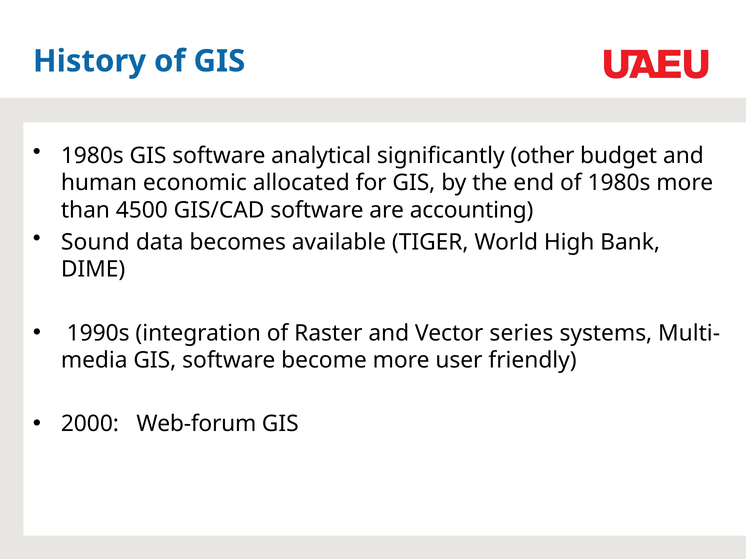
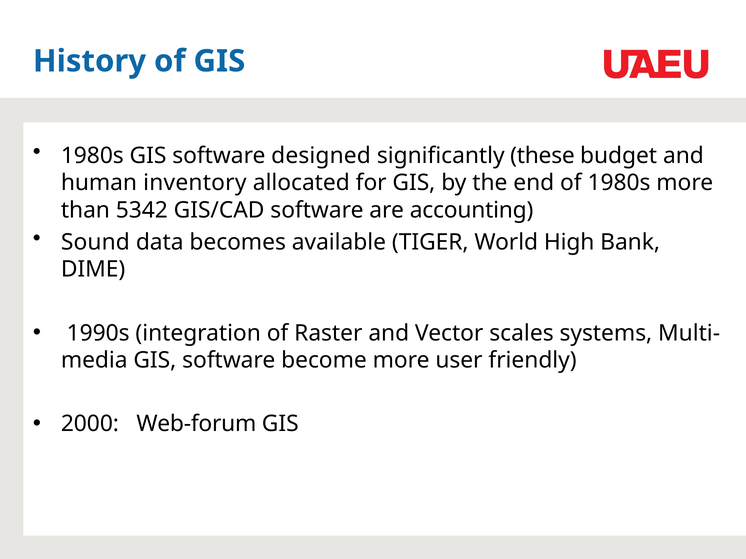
analytical: analytical -> designed (321, 156)
other: other -> these (542, 156)
economic: economic -> inventory (195, 183)
4500: 4500 -> 5342 (142, 210)
series: series -> scales (521, 333)
